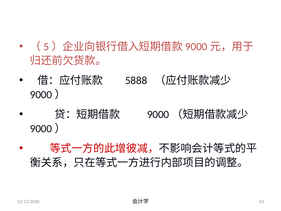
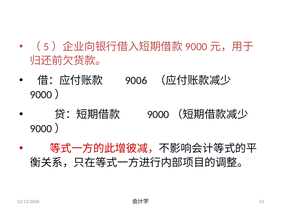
5888: 5888 -> 9006 (136, 80)
